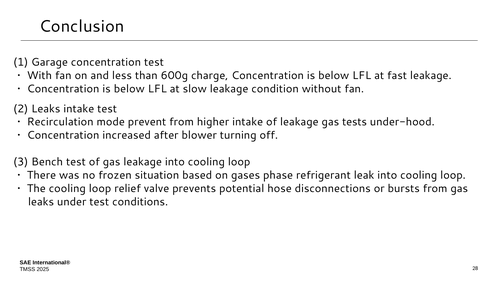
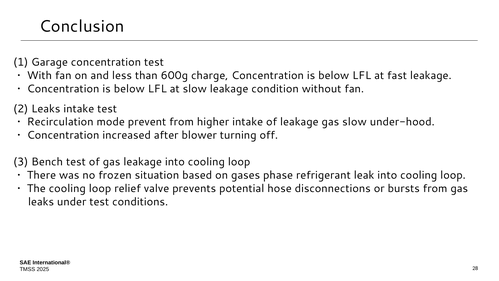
gas tests: tests -> slow (354, 122)
